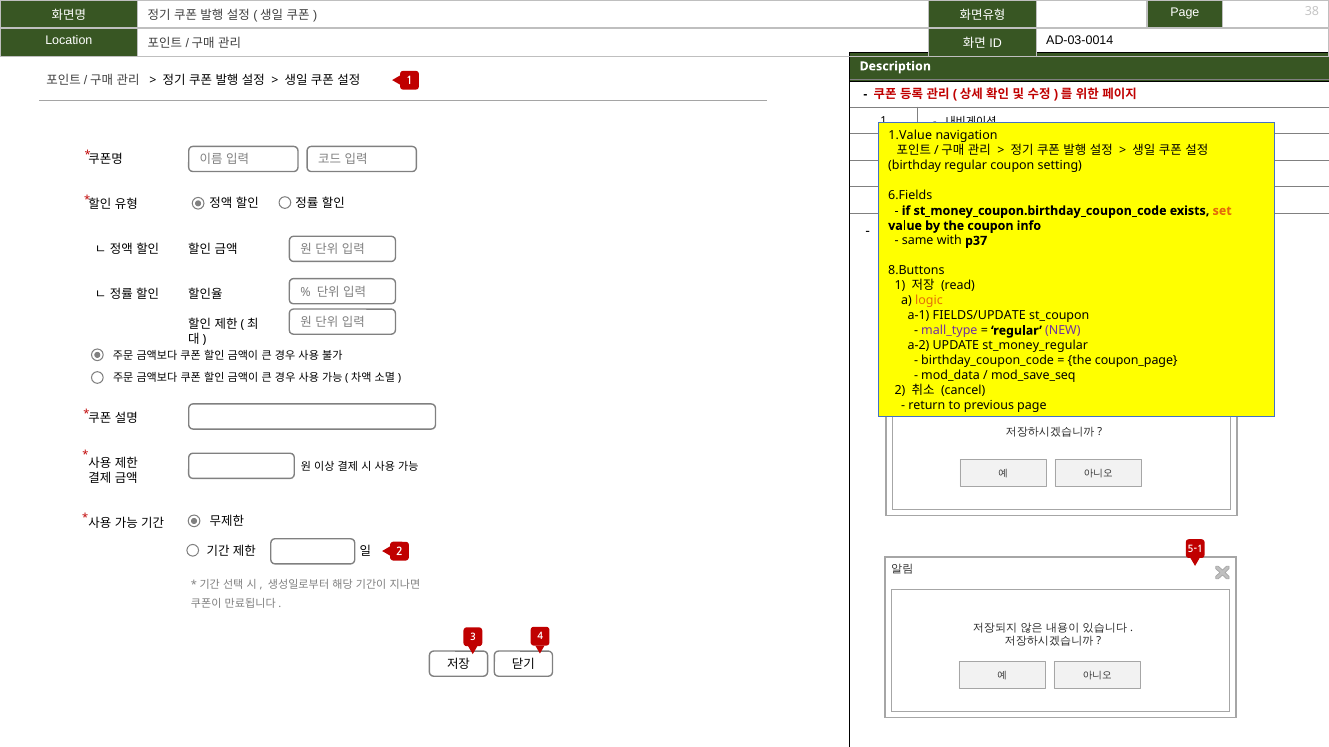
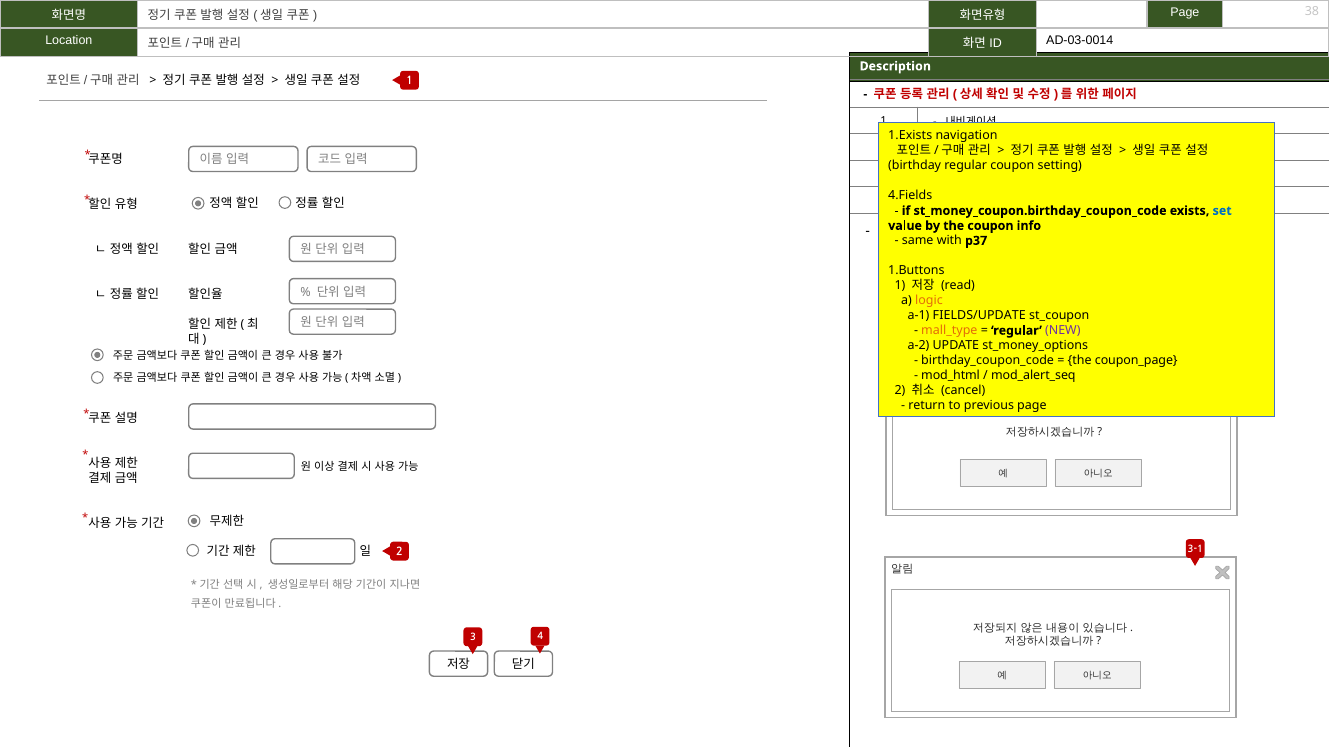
1.Value: 1.Value -> 1.Exists (910, 136)
6.Fields: 6.Fields -> 4.Fields (910, 196)
set colour: orange -> blue (1222, 211)
8.Buttons: 8.Buttons -> 1.Buttons (916, 271)
mall_type colour: purple -> orange (949, 331)
st_money_regular: st_money_regular -> st_money_options (1035, 346)
mod_data: mod_data -> mod_html (951, 376)
mod_save_seq: mod_save_seq -> mod_alert_seq (1033, 376)
5-1: 5-1 -> 3-1 (1195, 550)
